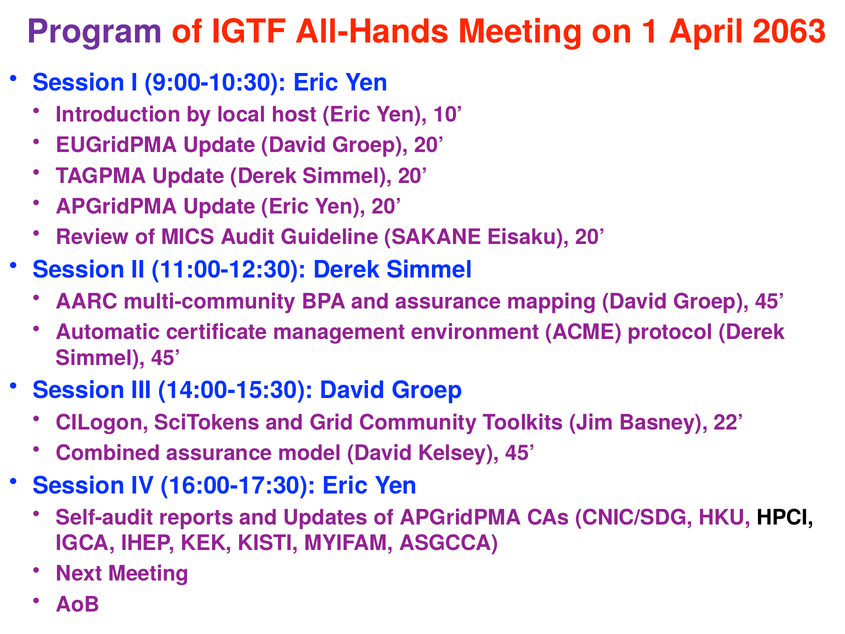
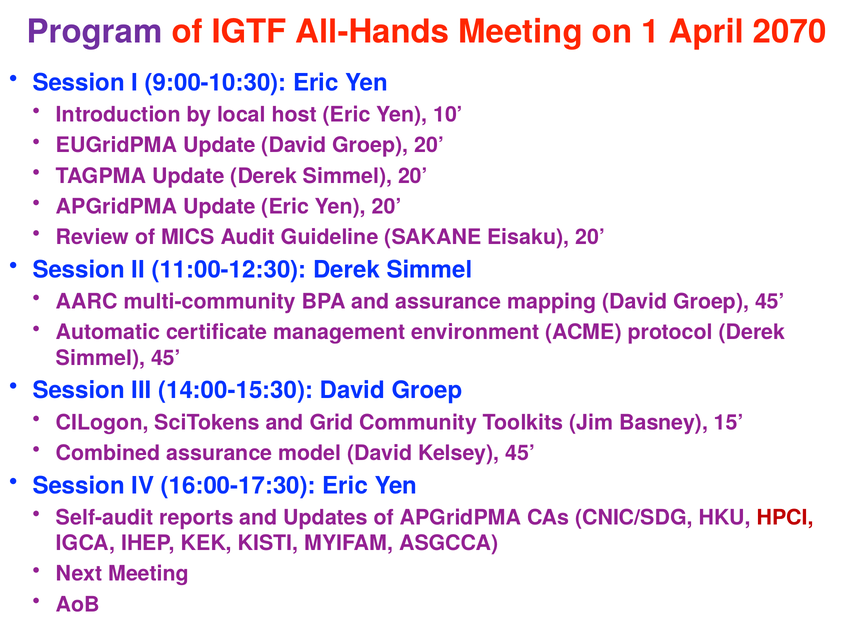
2063: 2063 -> 2070 (790, 32)
22: 22 -> 15 (729, 422)
HPCI colour: black -> red (785, 517)
